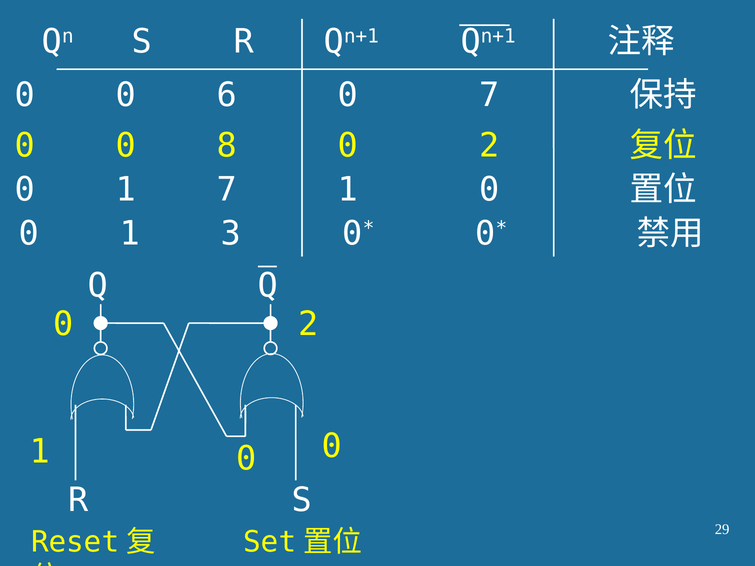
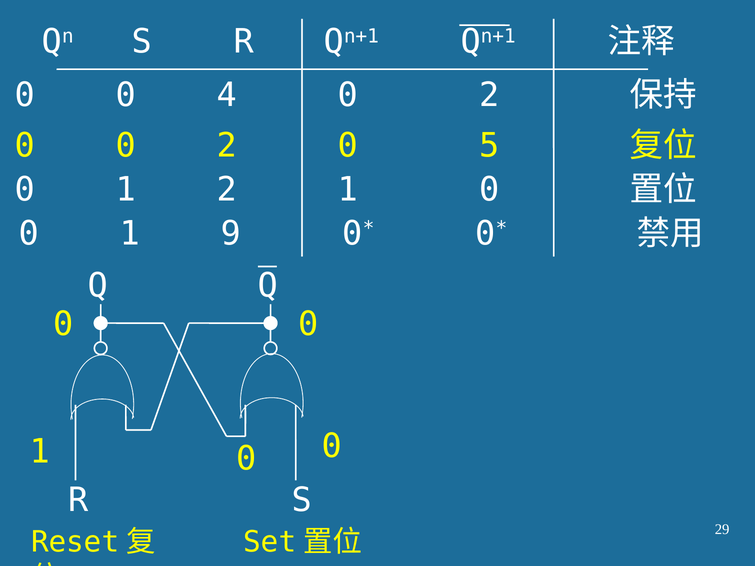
6: 6 -> 4 (227, 95)
7: 7 -> 2 (489, 95)
0 0 8: 8 -> 2 (227, 146)
2: 2 -> 5 (489, 146)
1 7: 7 -> 2 (227, 190)
3: 3 -> 9 (231, 234)
2: 2 -> 0 (308, 324)
